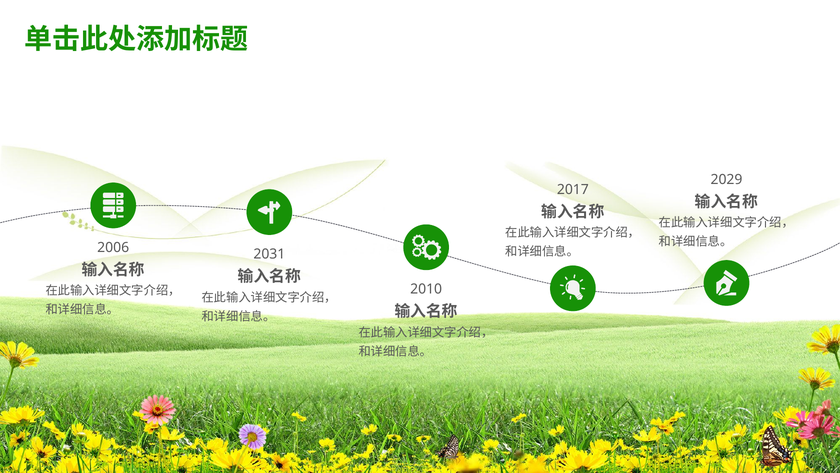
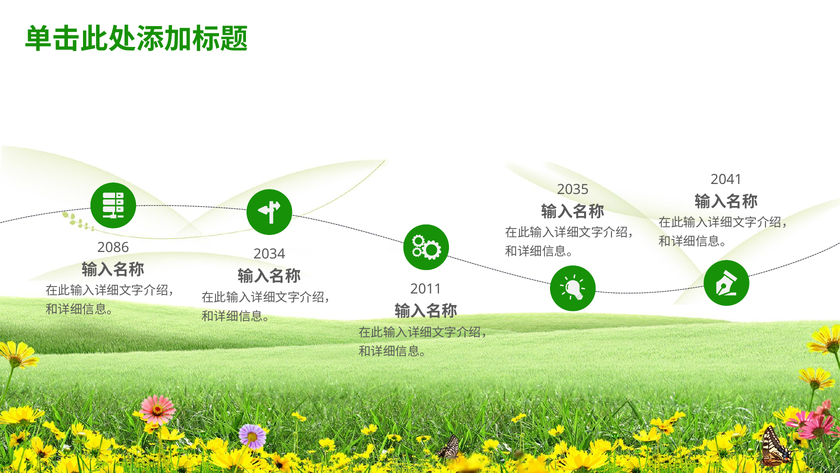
2029: 2029 -> 2041 (727, 179)
2017: 2017 -> 2035 (573, 189)
2006: 2006 -> 2086 (113, 247)
2031: 2031 -> 2034 (269, 254)
2010: 2010 -> 2011 (426, 289)
